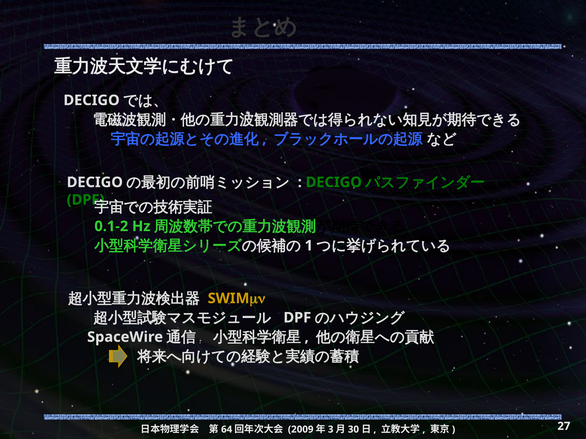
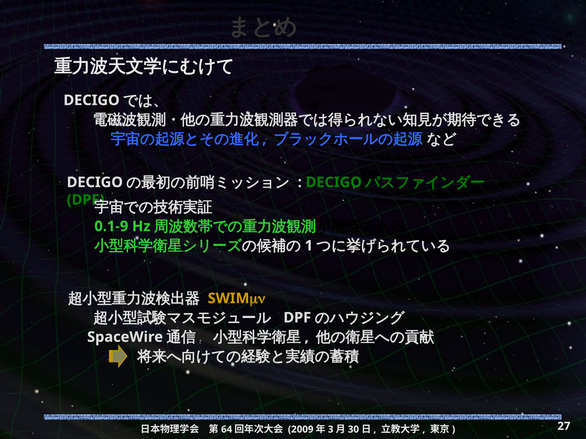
0.1-2: 0.1-2 -> 0.1-9 (111, 227)
